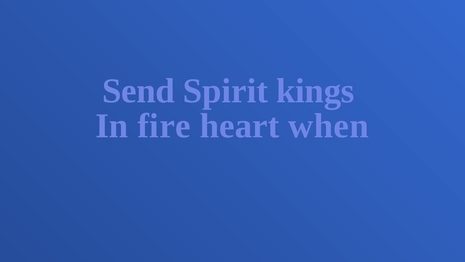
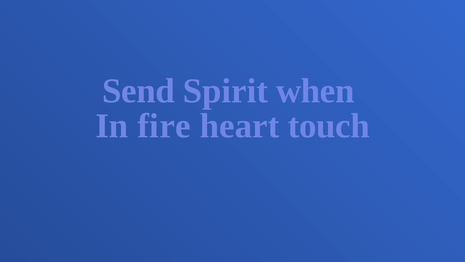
kings: kings -> when (315, 91)
when: when -> touch (329, 126)
